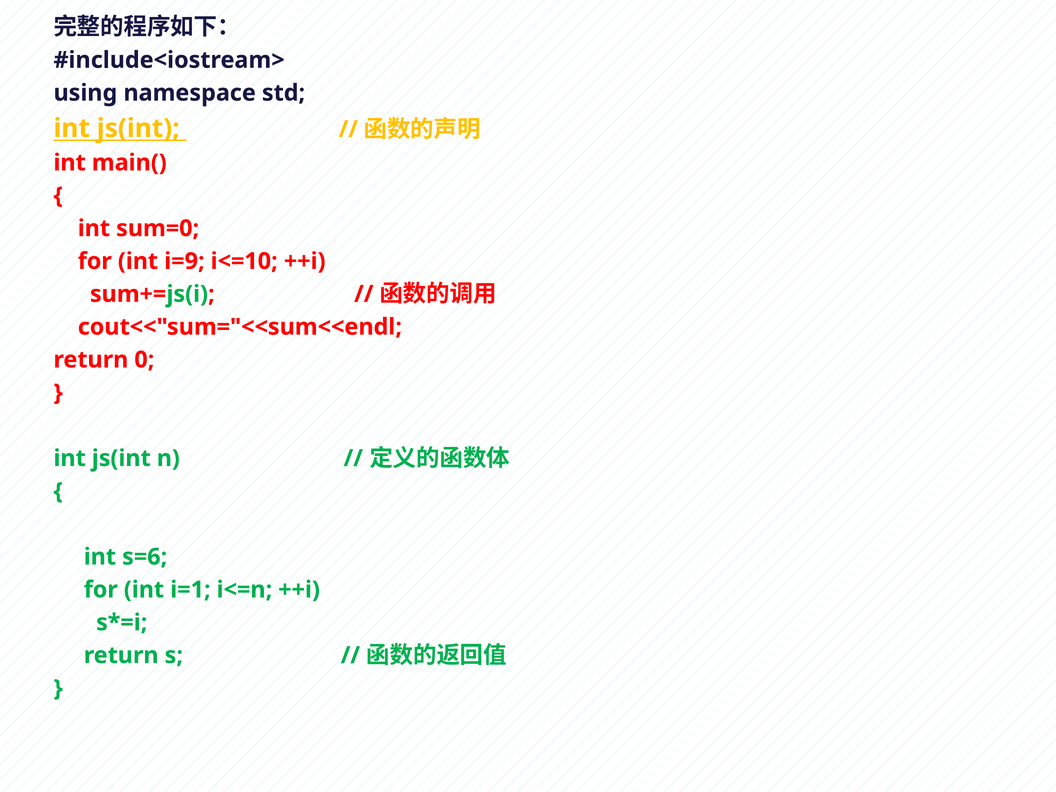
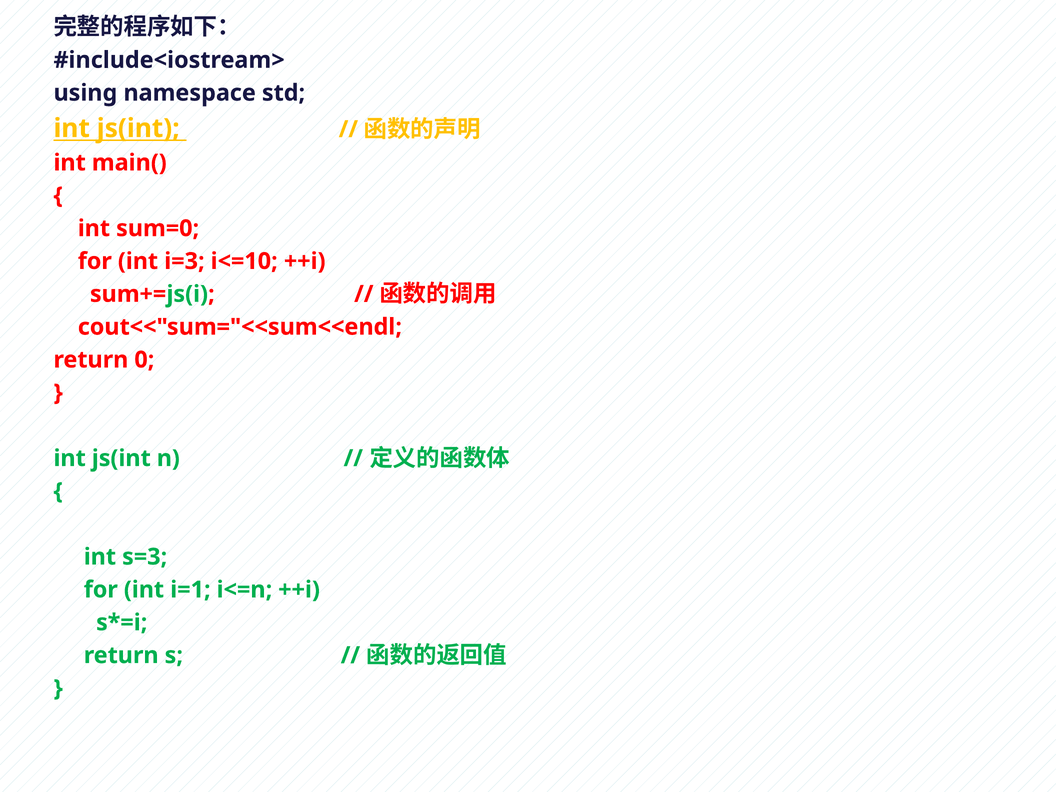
i=9: i=9 -> i=3 (184, 261)
s=6: s=6 -> s=3 (145, 557)
